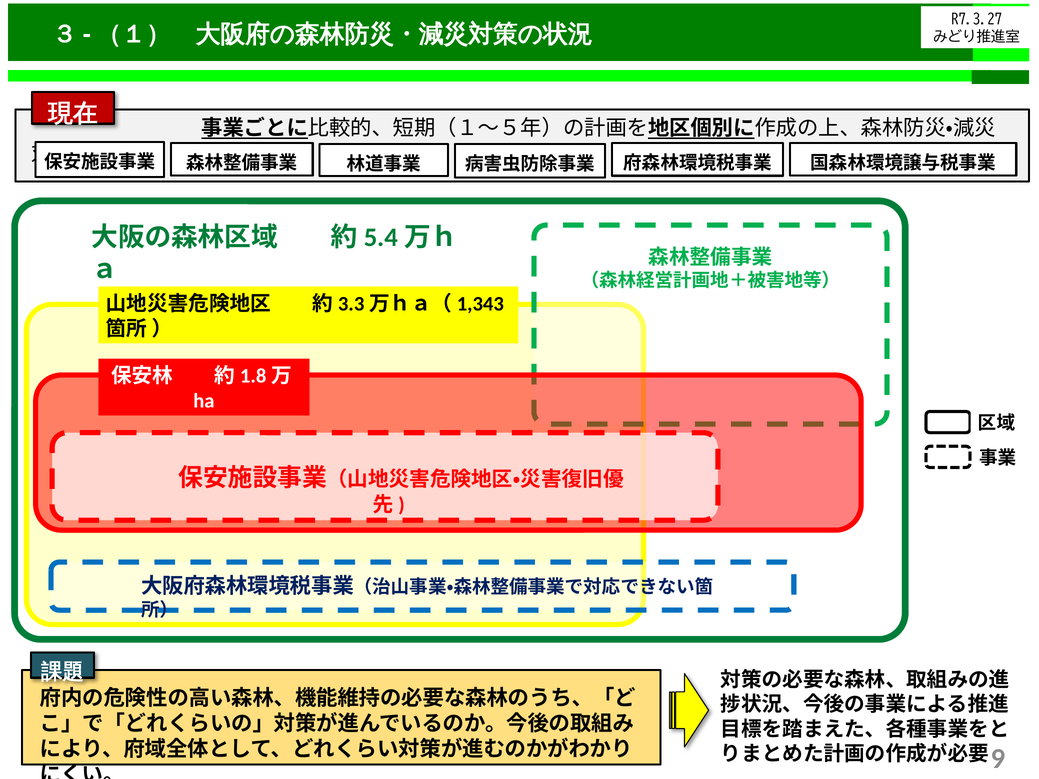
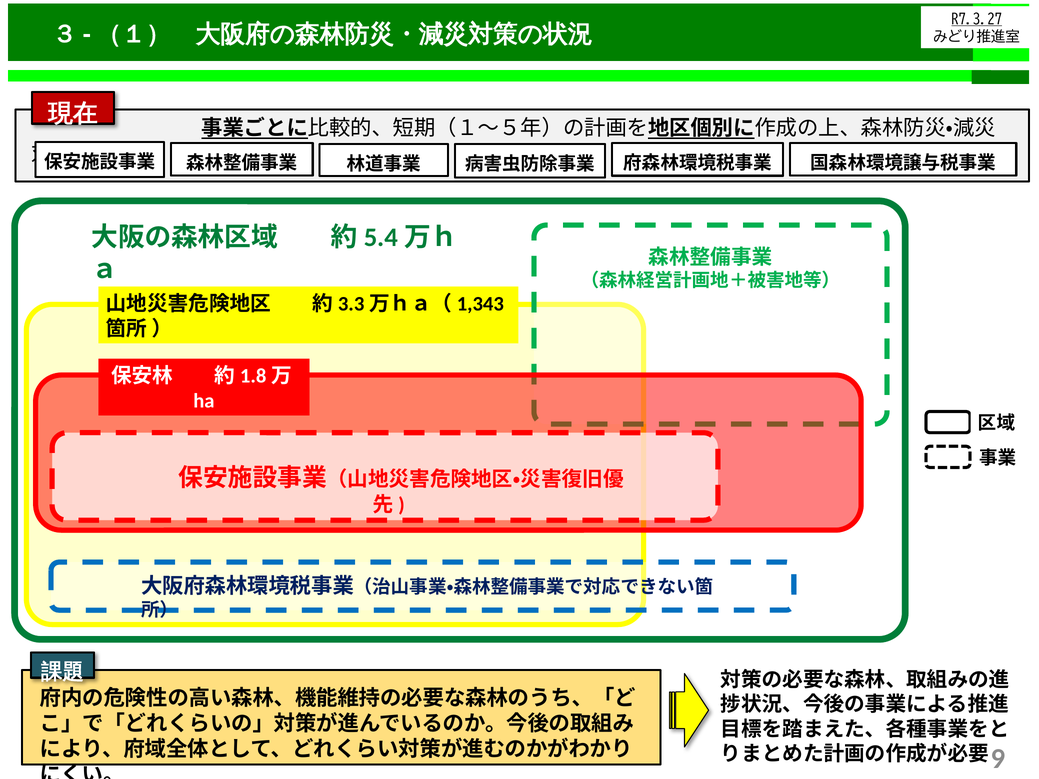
R7.3.27 underline: none -> present (977, 20)
